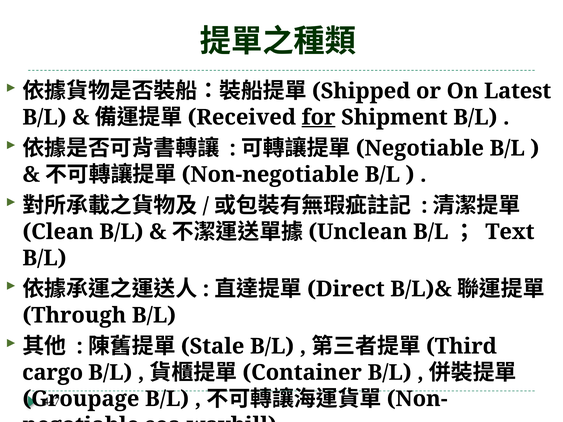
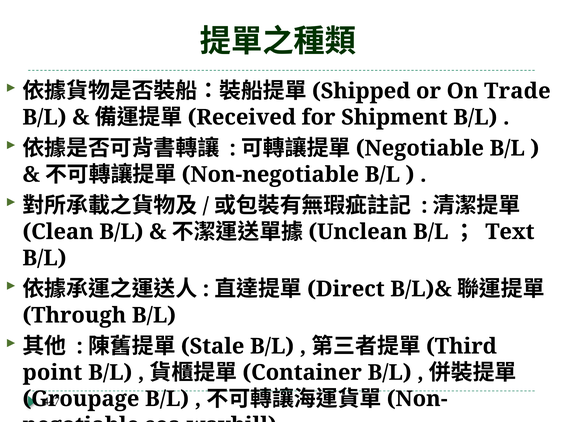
Latest: Latest -> Trade (517, 91)
for underline: present -> none (319, 117)
cargo: cargo -> point (52, 373)
